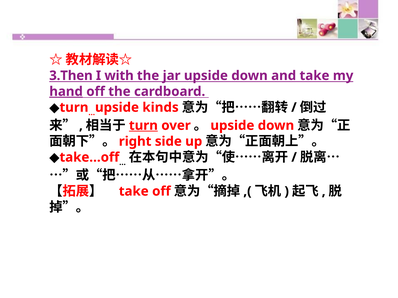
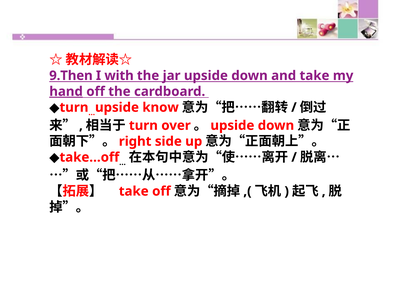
3.Then: 3.Then -> 9.Then (71, 76)
kinds: kinds -> know (161, 108)
turn underline: present -> none (143, 126)
